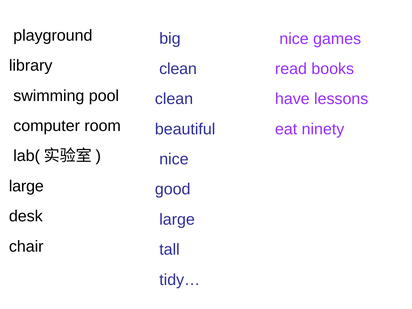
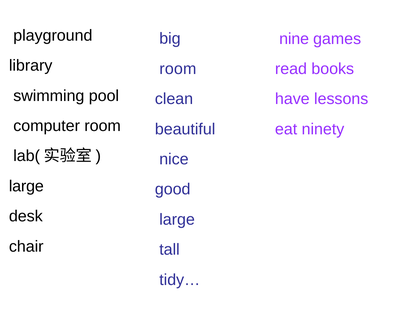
nice: nice -> nine (294, 39)
clean: clean -> room (178, 69)
